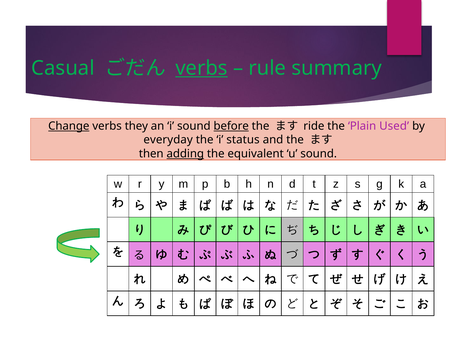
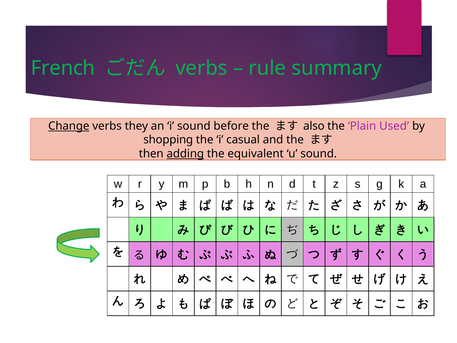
Casual: Casual -> French (63, 68)
verbs underline: present -> none (202, 68)
before underline: present -> none (231, 126)
ride: ride -> also (314, 126)
everyday: everyday -> shopping (168, 140)
status: status -> casual (243, 140)
